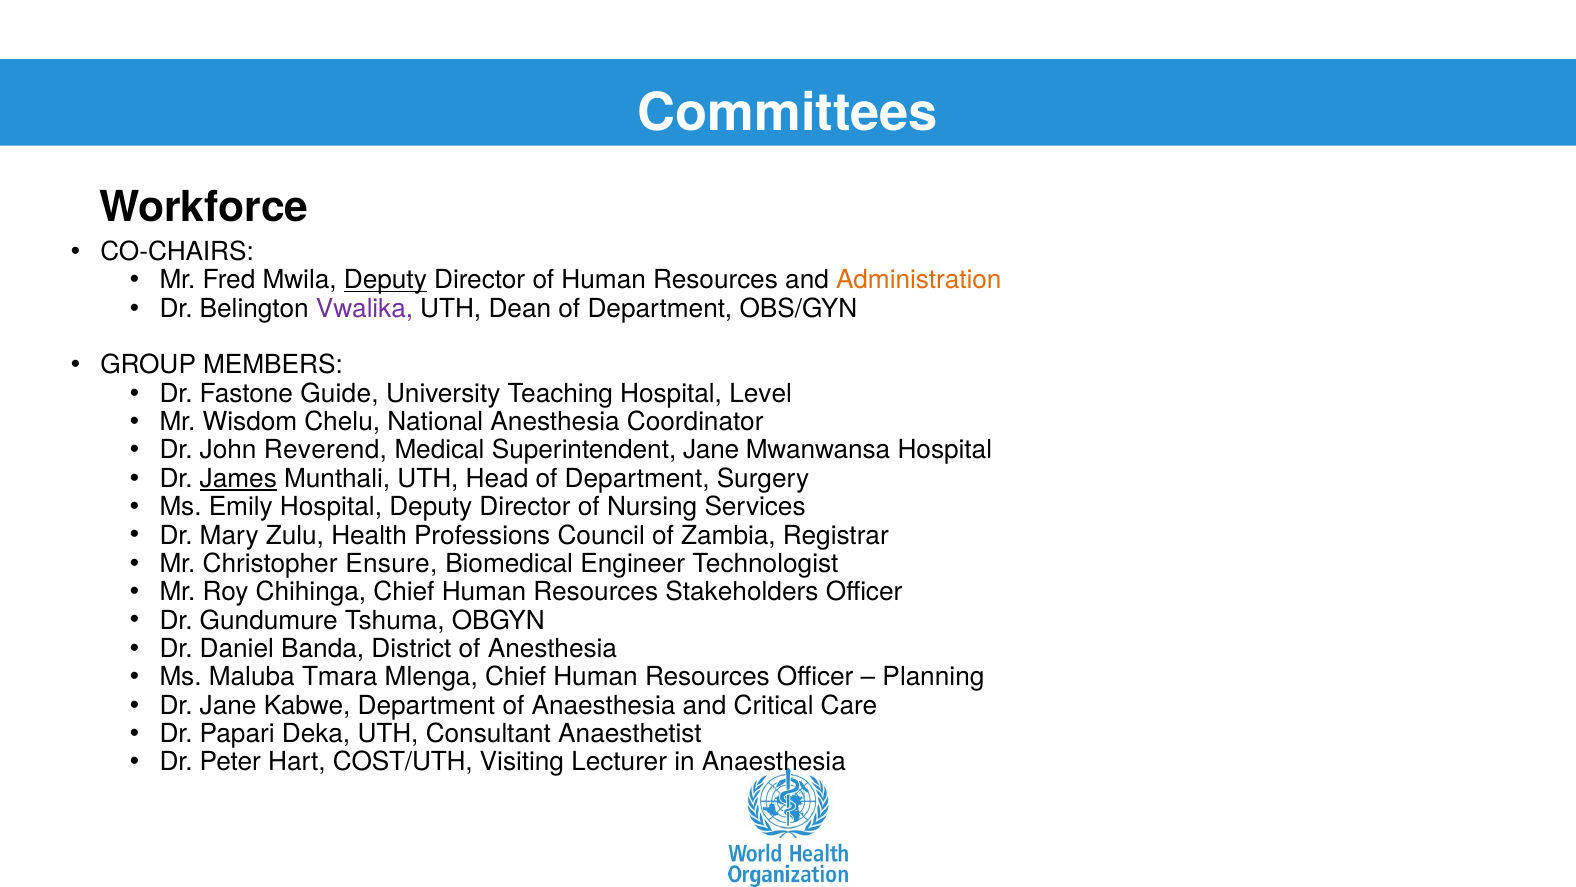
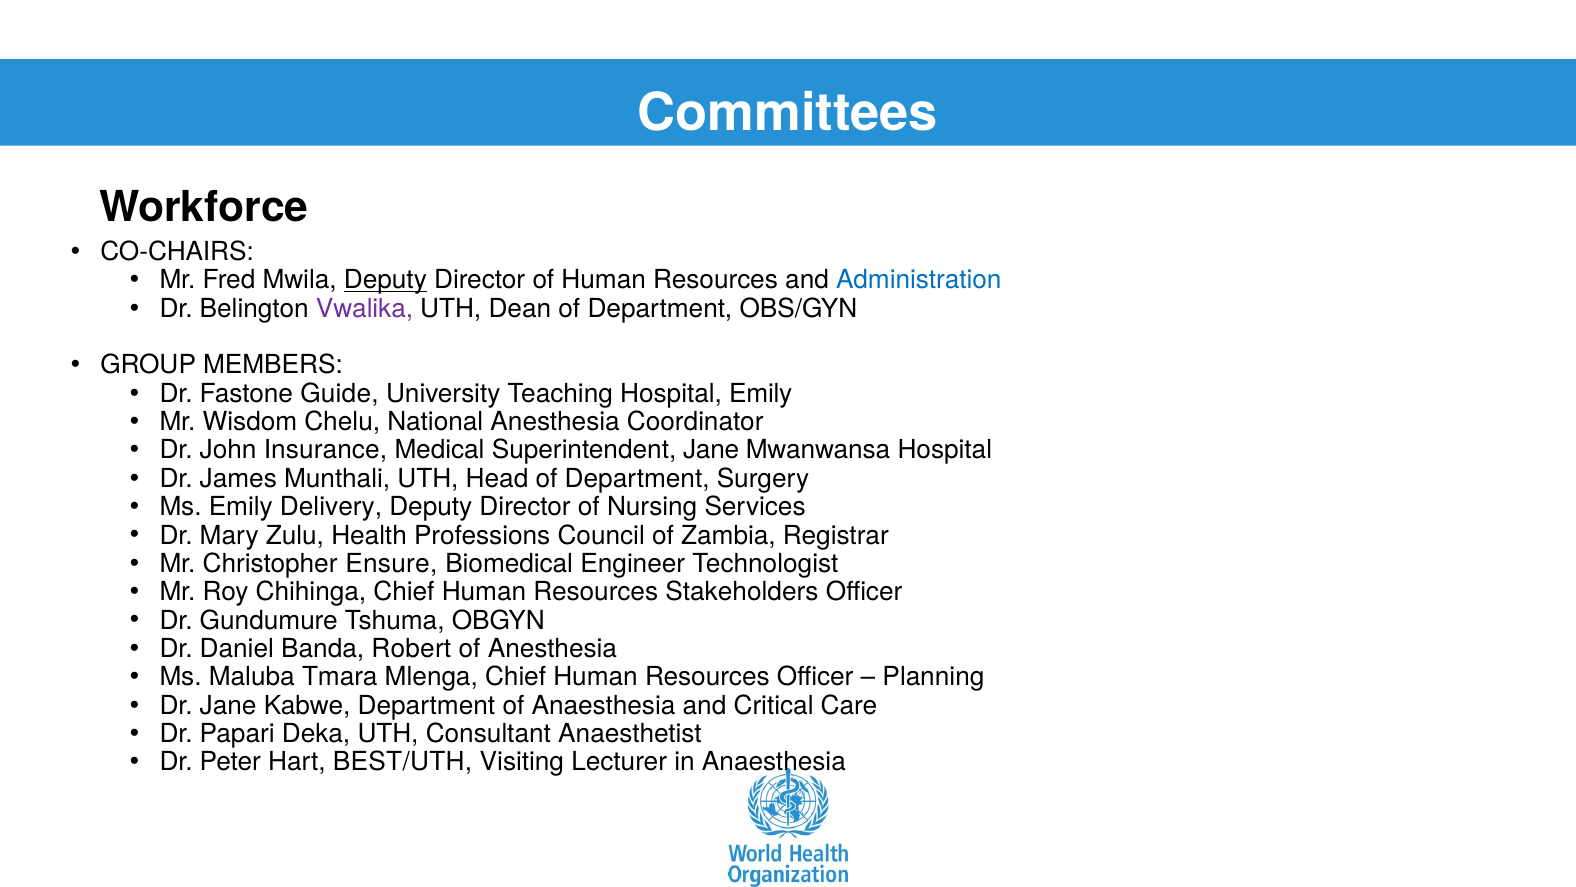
Administration colour: orange -> blue (919, 280)
Hospital Level: Level -> Emily (761, 393)
Reverend: Reverend -> Insurance (325, 450)
James underline: present -> none (238, 478)
Emily Hospital: Hospital -> Delivery (331, 507)
District: District -> Robert (411, 648)
COST/UTH: COST/UTH -> BEST/UTH (403, 762)
